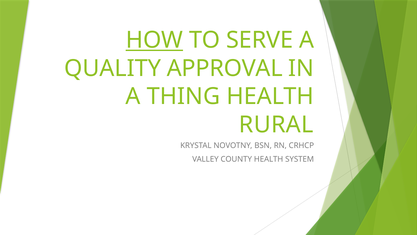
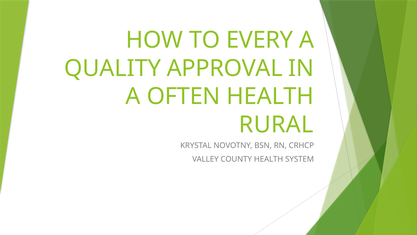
HOW underline: present -> none (154, 40)
SERVE: SERVE -> EVERY (260, 40)
THING: THING -> OFTEN (184, 96)
